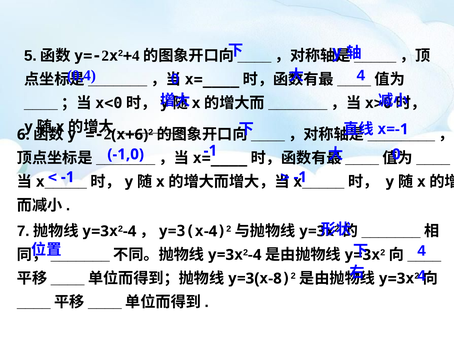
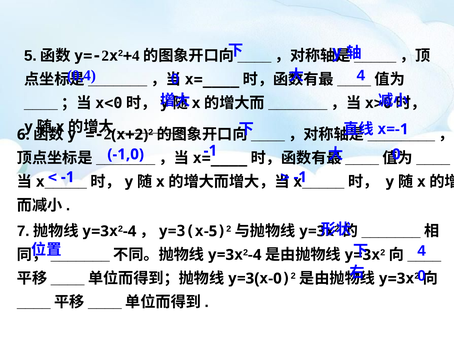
6: 6 -> 2 (141, 134)
-4: -4 -> -5 (211, 231)
4: 4 -> 0 (422, 276)
-8: -8 -> -0 (275, 278)
